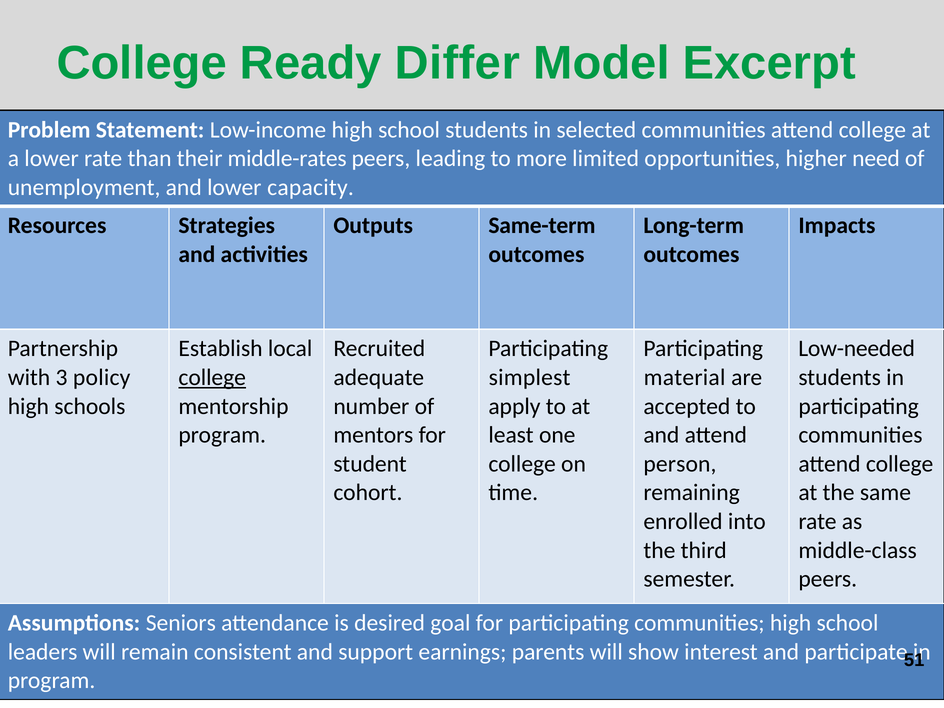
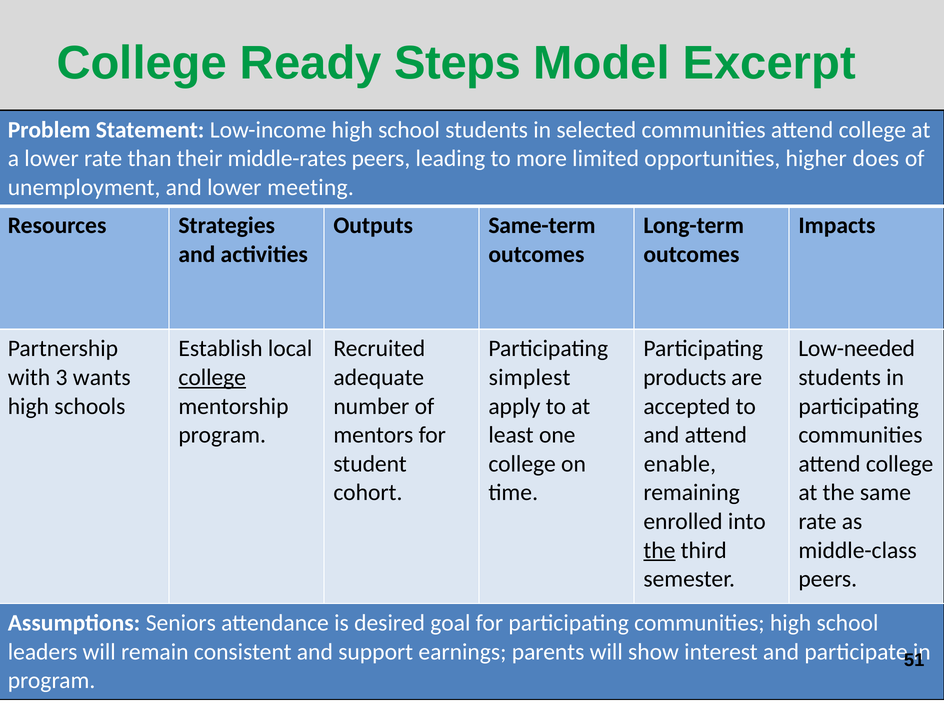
Differ: Differ -> Steps (458, 63)
need: need -> does (876, 159)
capacity: capacity -> meeting (311, 187)
policy: policy -> wants (102, 377)
material: material -> products (685, 377)
person: person -> enable (680, 464)
the underline: none -> present (659, 550)
